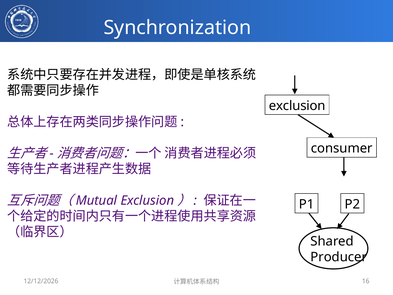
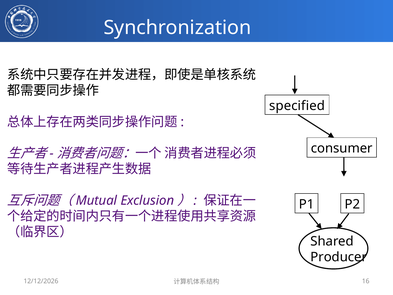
exclusion: exclusion -> specified (297, 106)
